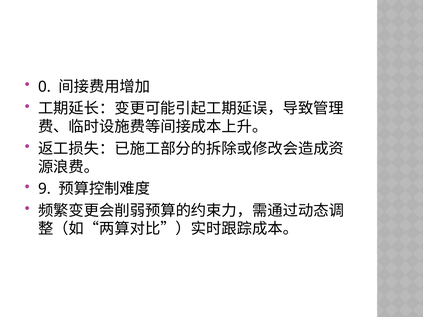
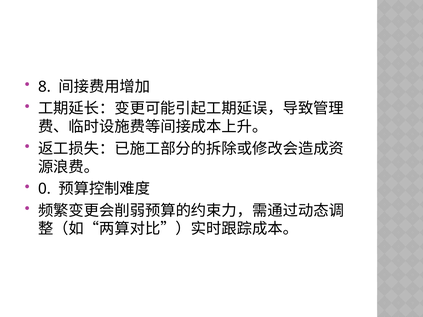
0: 0 -> 8 (44, 87)
9: 9 -> 0 (44, 189)
